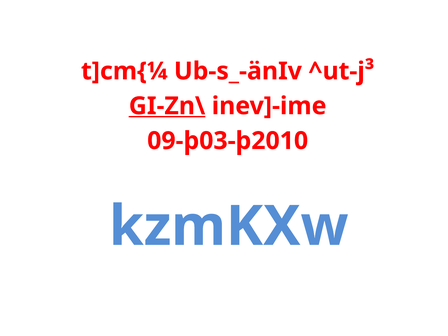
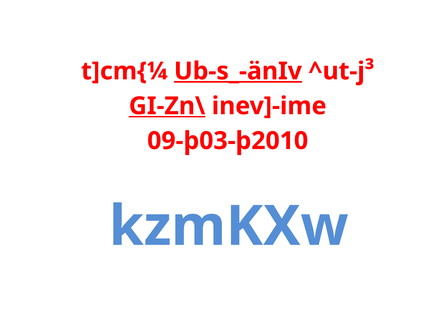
Ub-s_-änIv underline: none -> present (238, 71)
